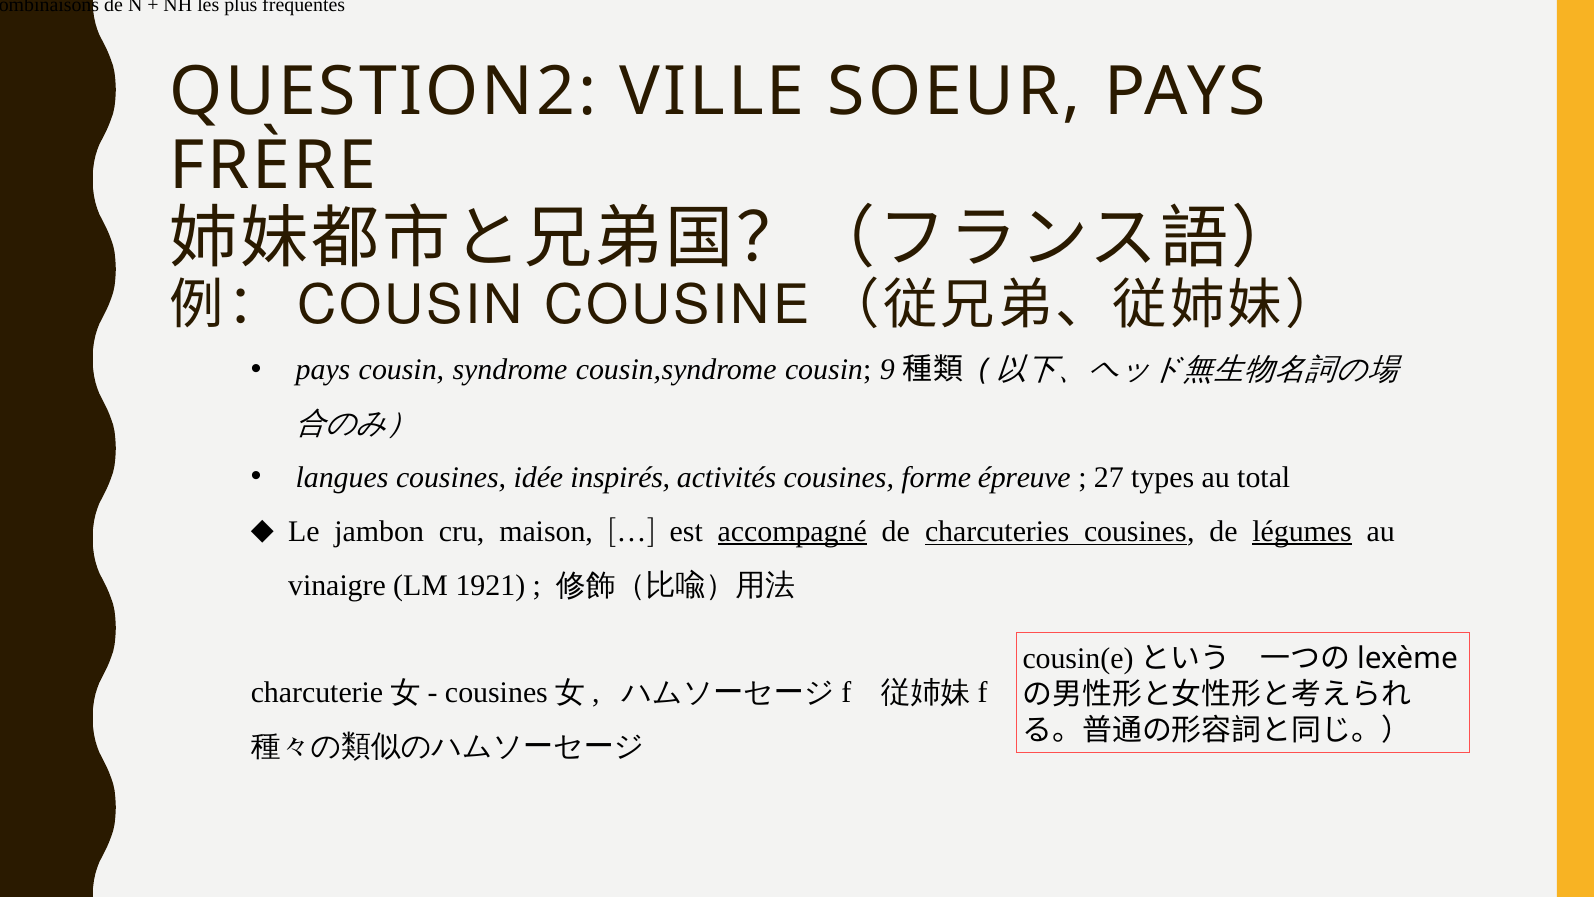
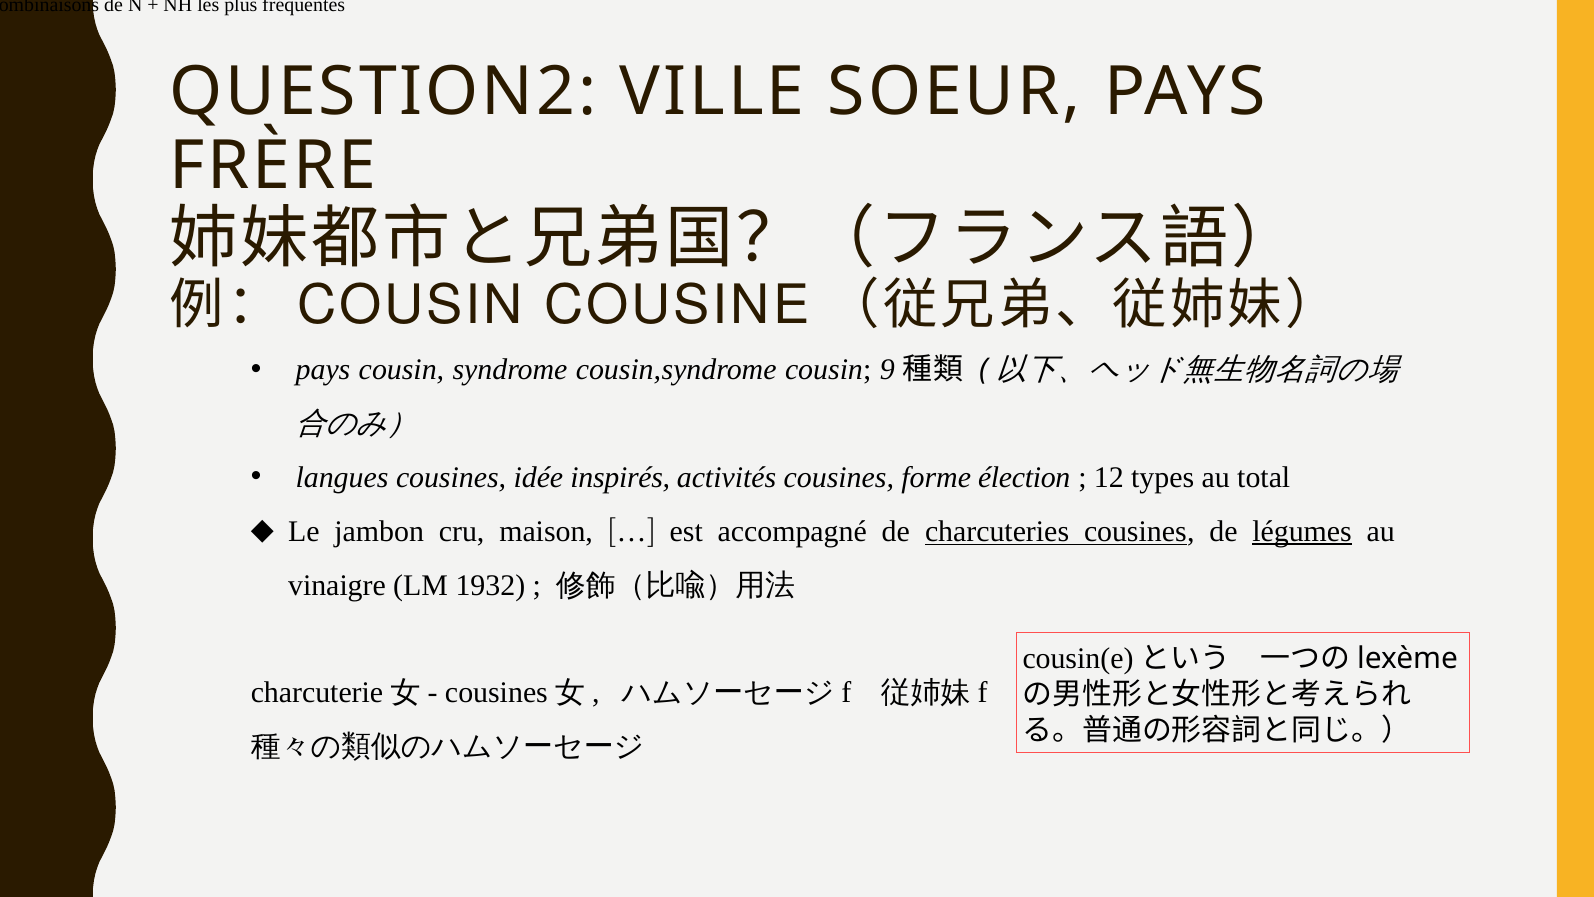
épreuve: épreuve -> élection (1024, 477)
27: 27 -> 12 (1109, 477)
accompagné underline: present -> none (792, 531)
1921: 1921 -> 1932 (490, 585)
